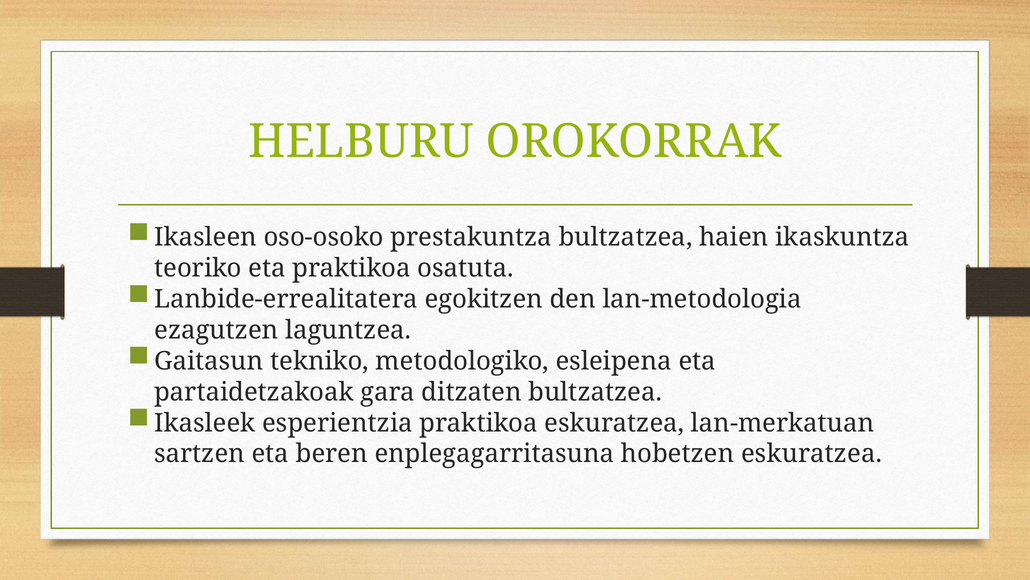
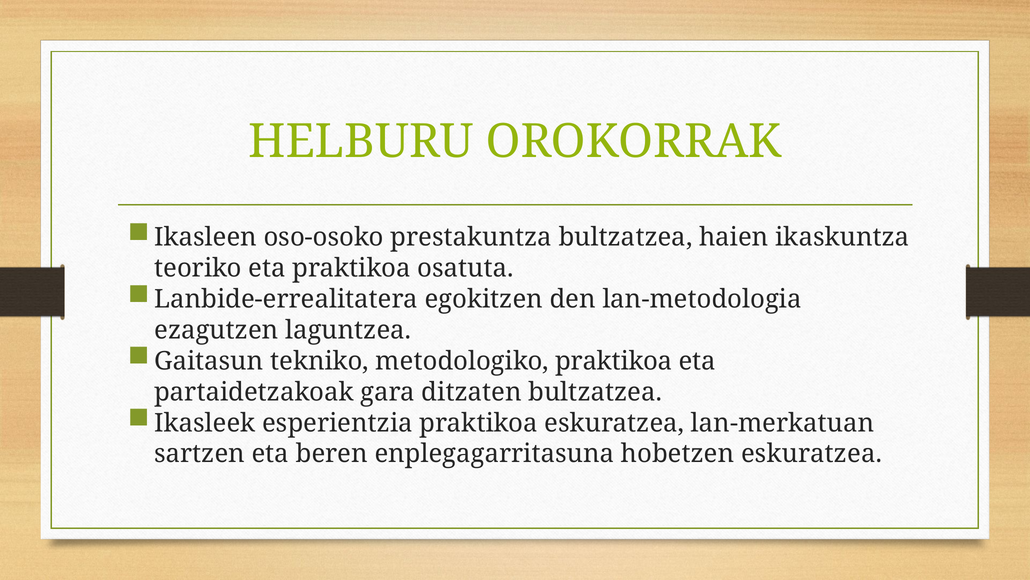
metodologiko esleipena: esleipena -> praktikoa (614, 361)
